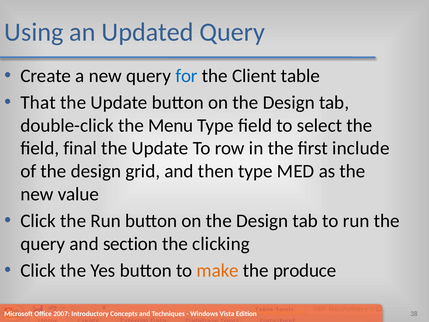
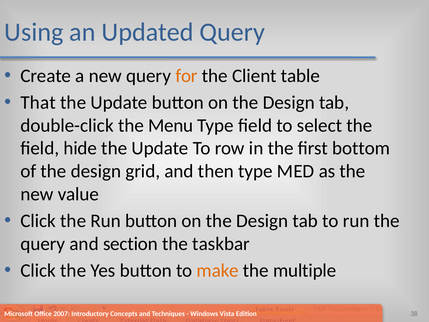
for colour: blue -> orange (186, 76)
final: final -> hide (80, 148)
include: include -> bottom (361, 148)
clicking: clicking -> taskbar (221, 244)
produce: produce -> multiple (305, 270)
